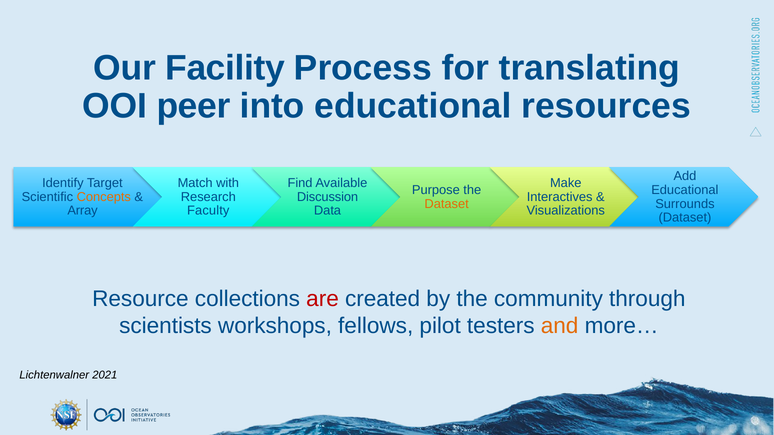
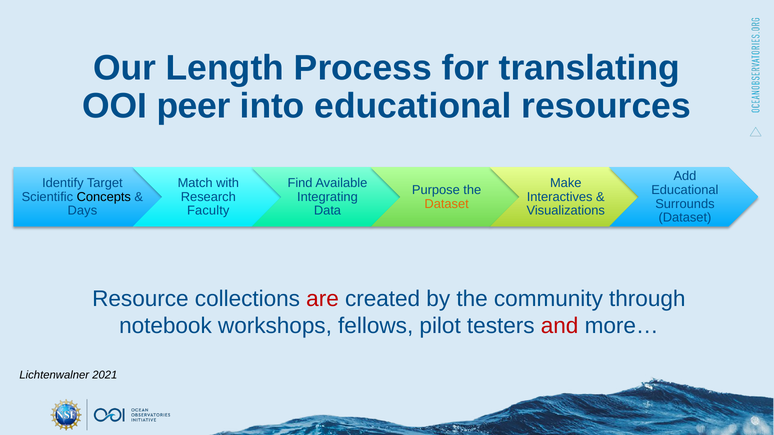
Facility: Facility -> Length (225, 68)
Concepts colour: orange -> black (104, 197)
Discussion: Discussion -> Integrating (327, 197)
Array: Array -> Days (82, 211)
scientists: scientists -> notebook (165, 326)
and colour: orange -> red (560, 326)
